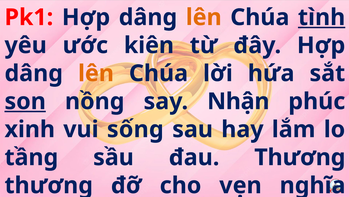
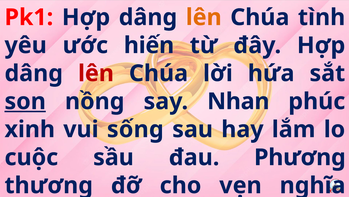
tình underline: present -> none (322, 17)
kiên: kiên -> hiến (149, 45)
lên colour: orange -> red (96, 73)
Nhận: Nhận -> Nhan (238, 101)
tầng: tầng -> cuộc (31, 157)
đau Thương: Thương -> Phương (300, 157)
